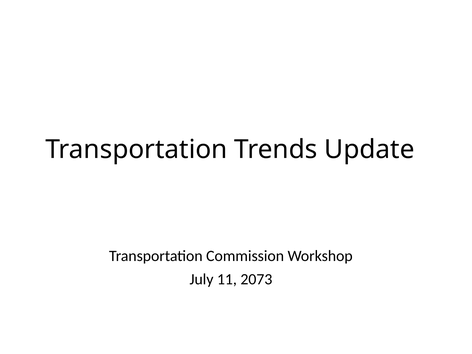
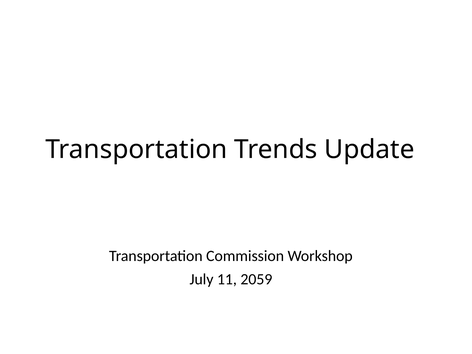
2073: 2073 -> 2059 (256, 279)
